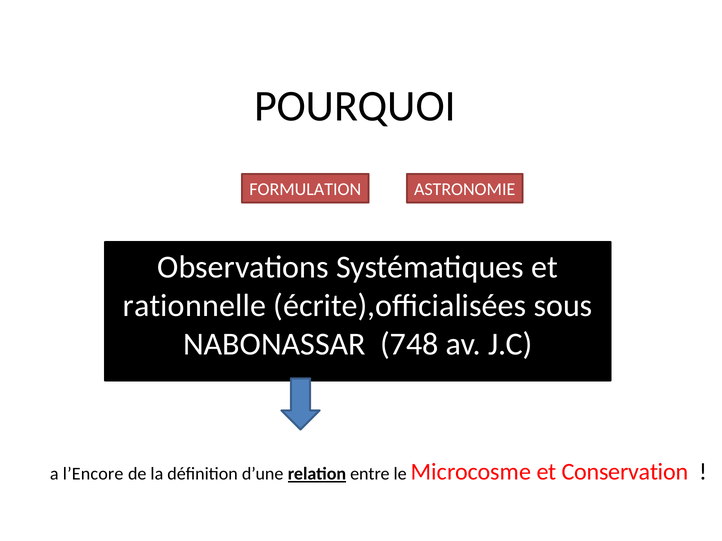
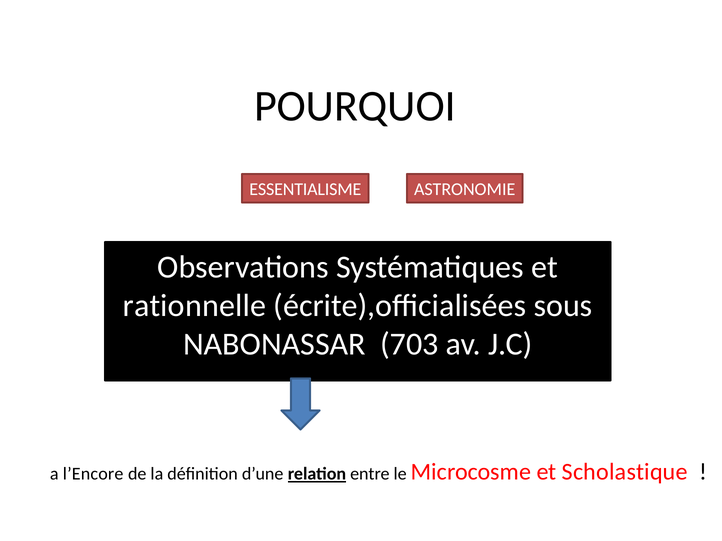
FORMULATION: FORMULATION -> ESSENTIALISME (305, 190)
748: 748 -> 703 (409, 344)
Conservation: Conservation -> Scholastique (625, 472)
